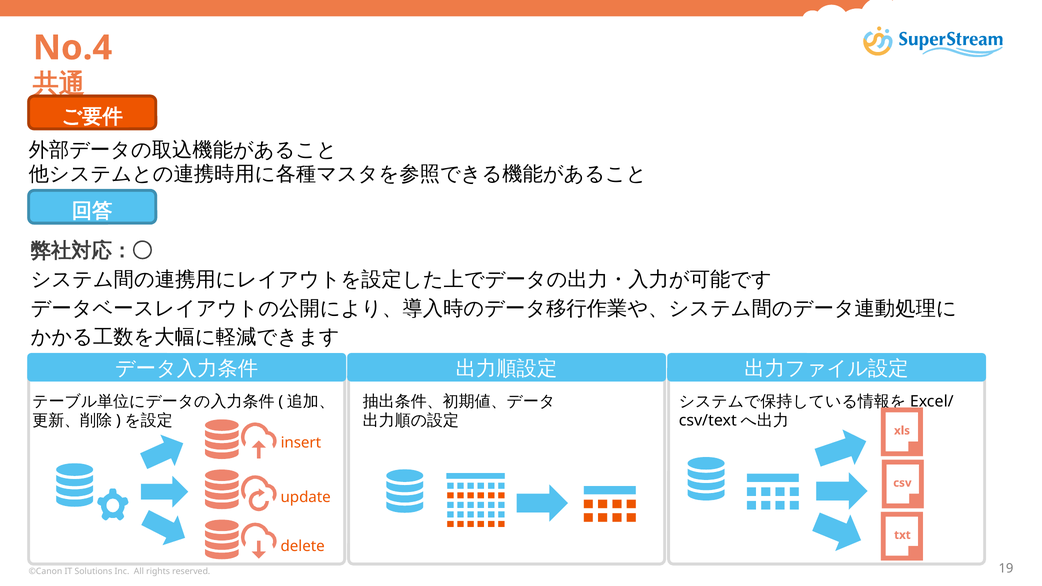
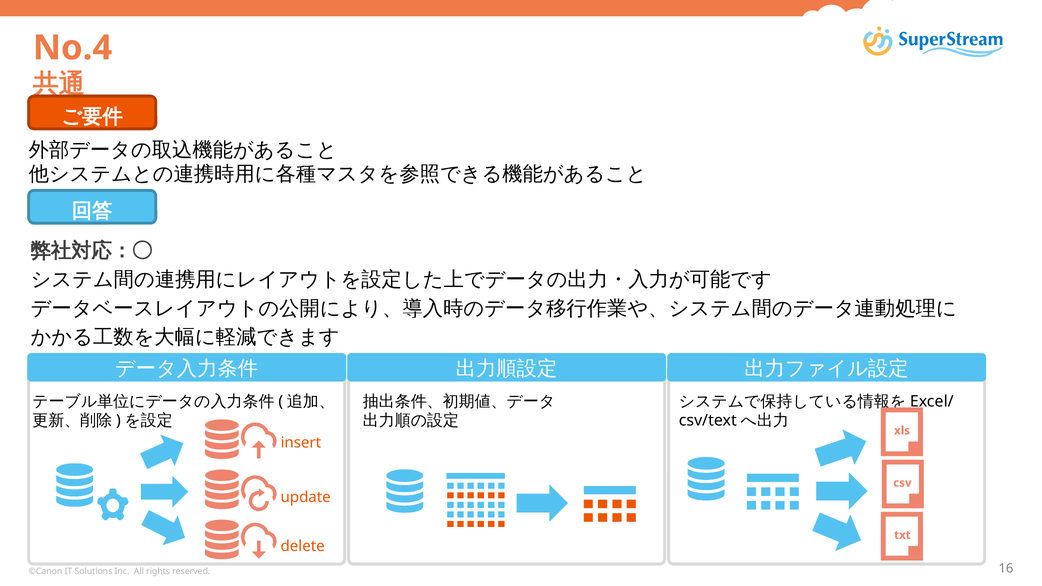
19: 19 -> 16 (1006, 568)
